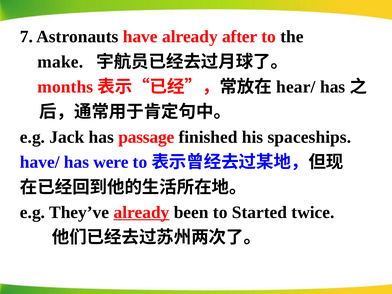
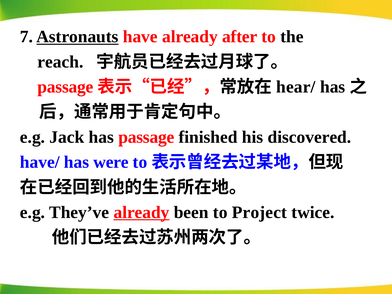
Astronauts underline: none -> present (77, 37)
make: make -> reach (60, 62)
months: months -> passage (65, 87)
spaceships: spaceships -> discovered (309, 137)
Started: Started -> Project (259, 212)
